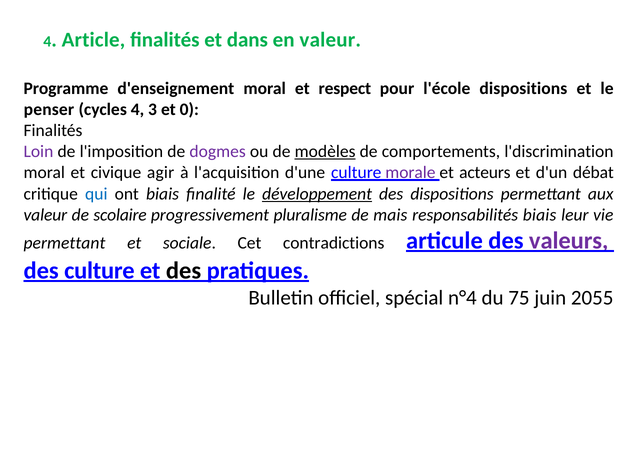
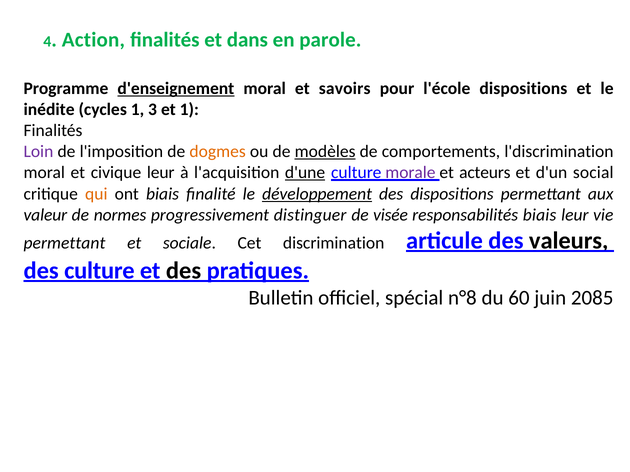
Article: Article -> Action (93, 40)
en valeur: valeur -> parole (330, 40)
d'enseignement underline: none -> present (176, 89)
respect: respect -> savoirs (345, 89)
penser: penser -> inédite (49, 110)
cycles 4: 4 -> 1 (137, 110)
et 0: 0 -> 1 (189, 110)
dogmes colour: purple -> orange (218, 152)
civique agir: agir -> leur (161, 173)
d'une underline: none -> present (305, 173)
débat: débat -> social (593, 173)
qui colour: blue -> orange (96, 194)
scolaire: scolaire -> normes (120, 215)
pluralisme: pluralisme -> distinguer (310, 215)
mais: mais -> visée (391, 215)
contradictions: contradictions -> discrimination (334, 243)
valeurs colour: purple -> black (569, 241)
n°4: n°4 -> n°8 (462, 298)
75: 75 -> 60 (519, 298)
2055: 2055 -> 2085 (592, 298)
